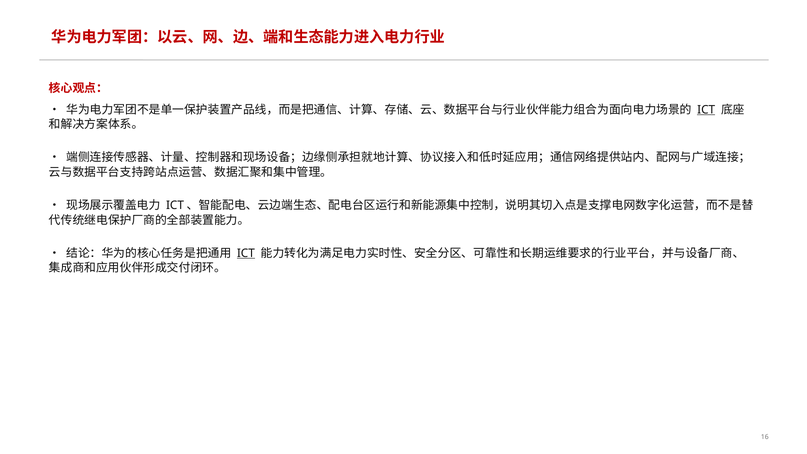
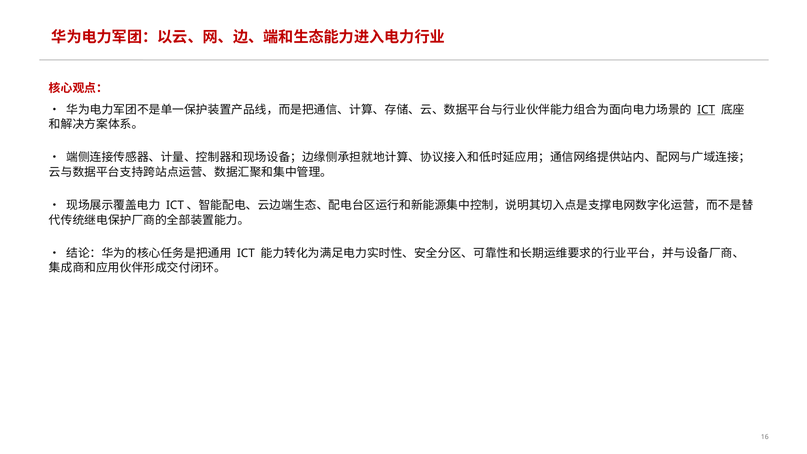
ICT underline: present -> none (246, 253)
